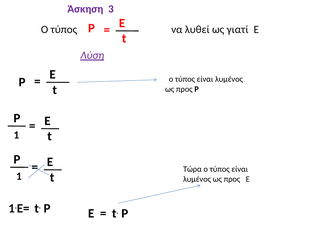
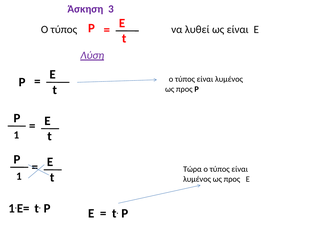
ως γιατί: γιατί -> είναι (238, 30)
